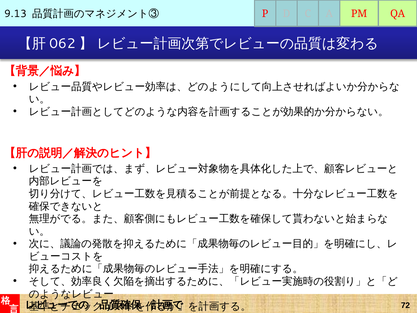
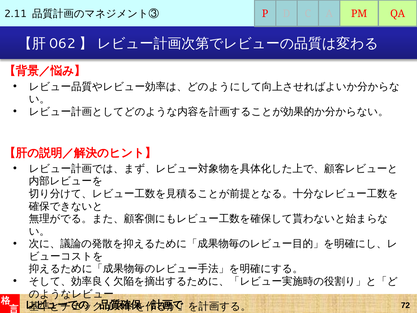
9.13: 9.13 -> 2.11 (15, 14)
